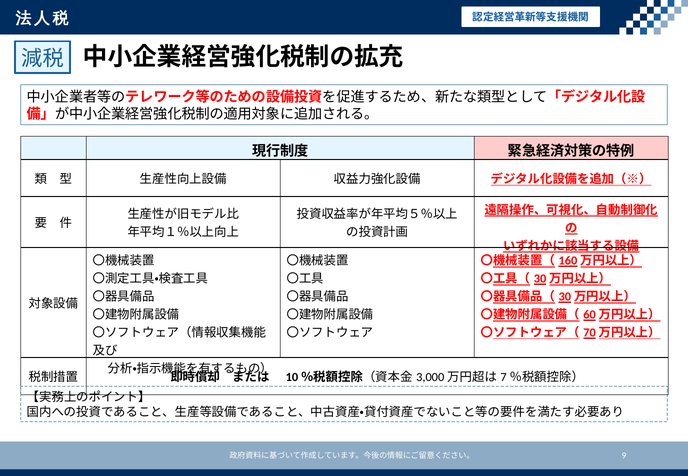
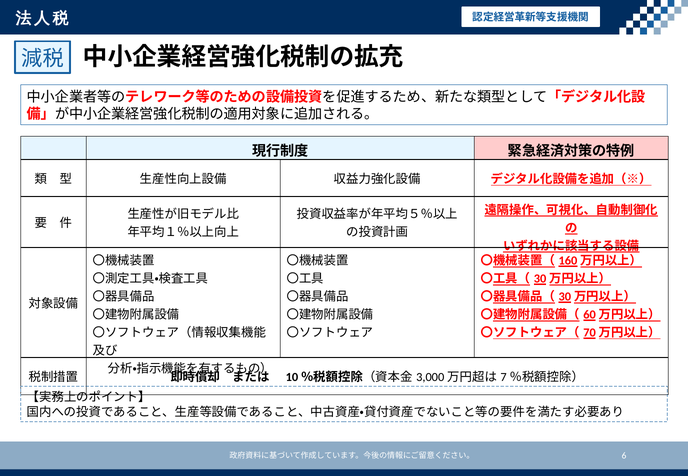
9: 9 -> 6 (624, 456)
